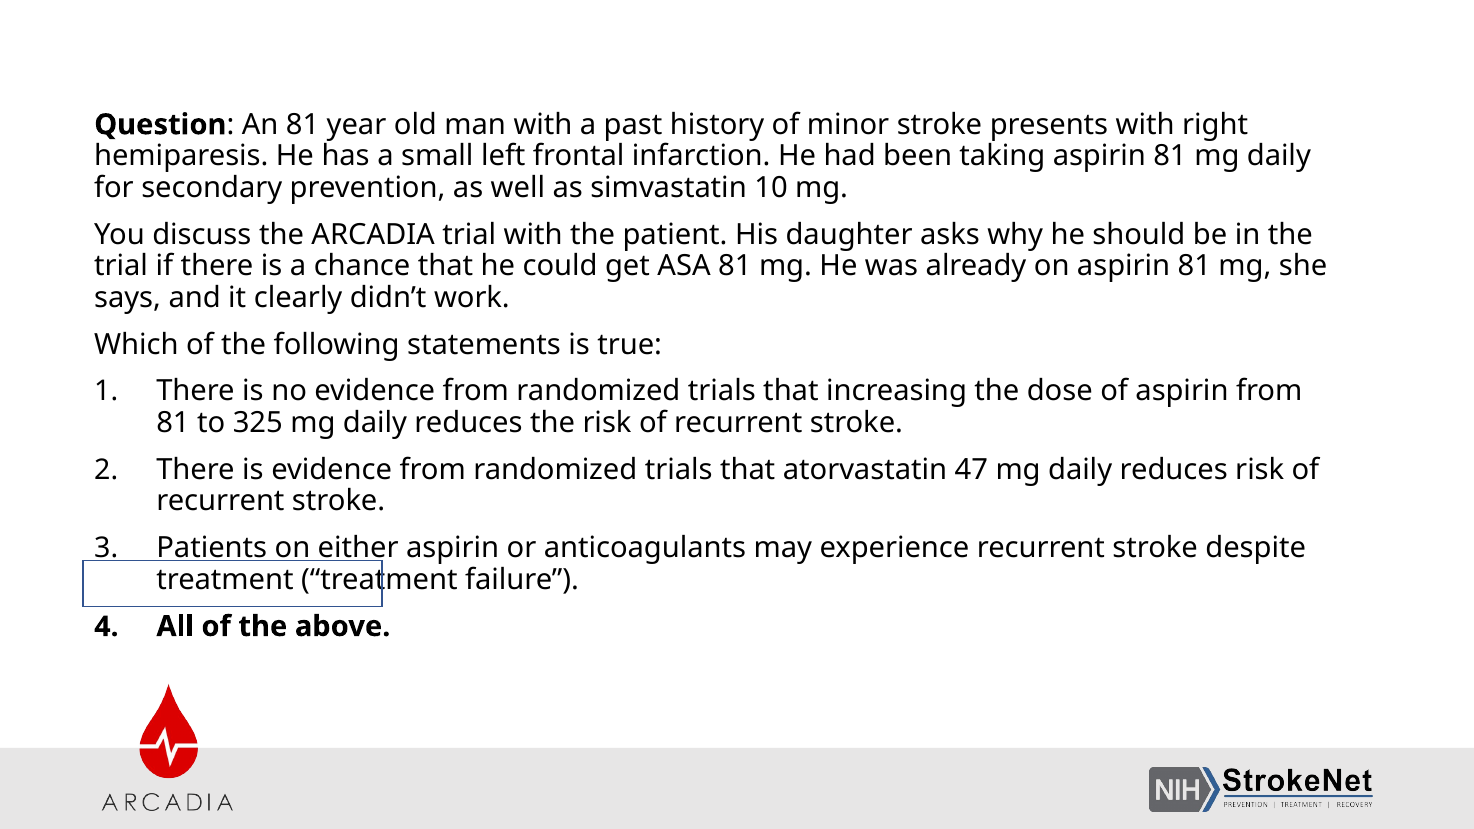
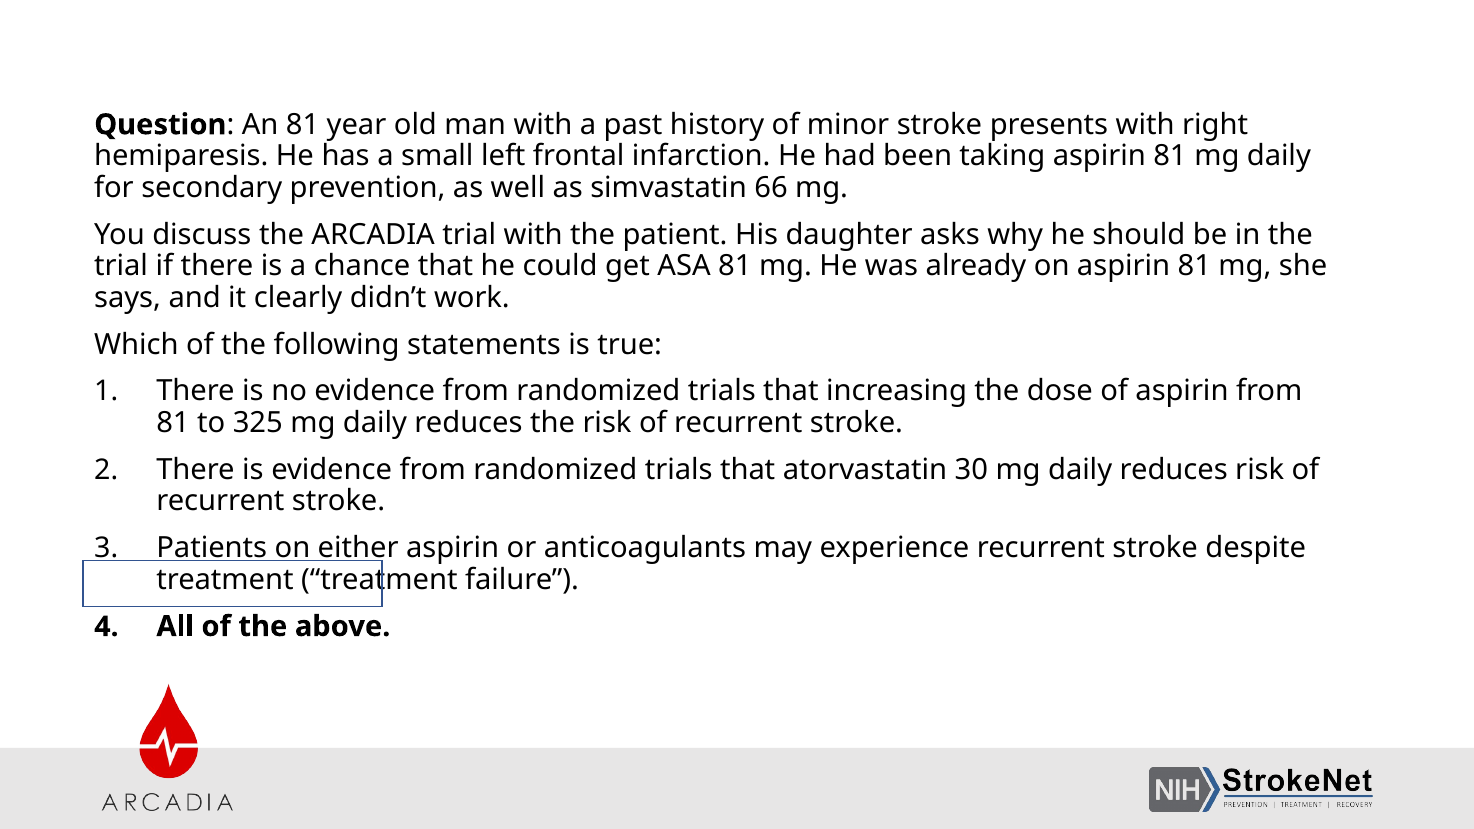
10: 10 -> 66 (771, 188)
47: 47 -> 30 (971, 470)
